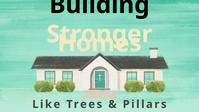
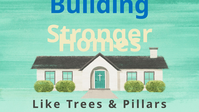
Building colour: black -> blue (99, 5)
